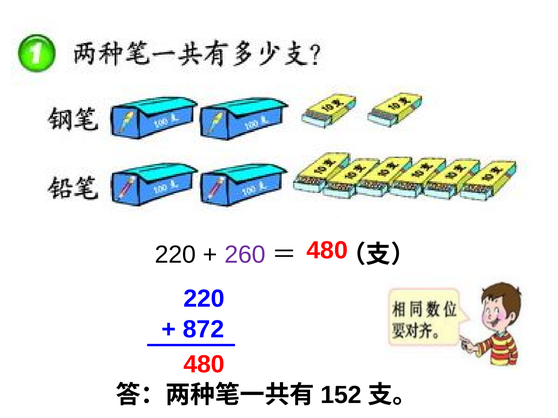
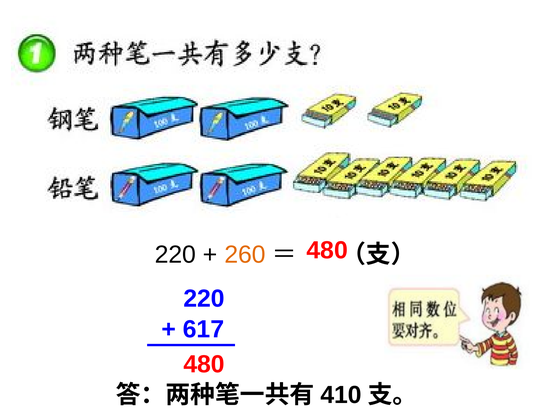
260 colour: purple -> orange (245, 255)
872: 872 -> 617 (204, 330)
152: 152 -> 410 (341, 396)
